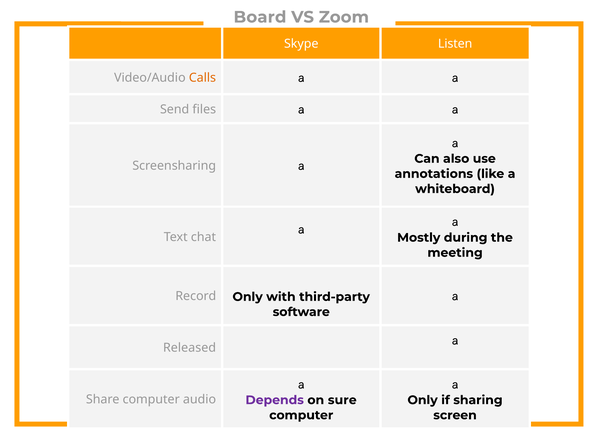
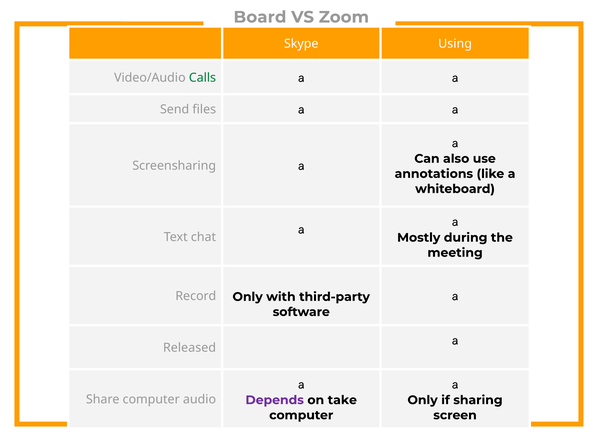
Listen: Listen -> Using (455, 44)
Calls colour: orange -> green (202, 78)
sure: sure -> take (342, 401)
